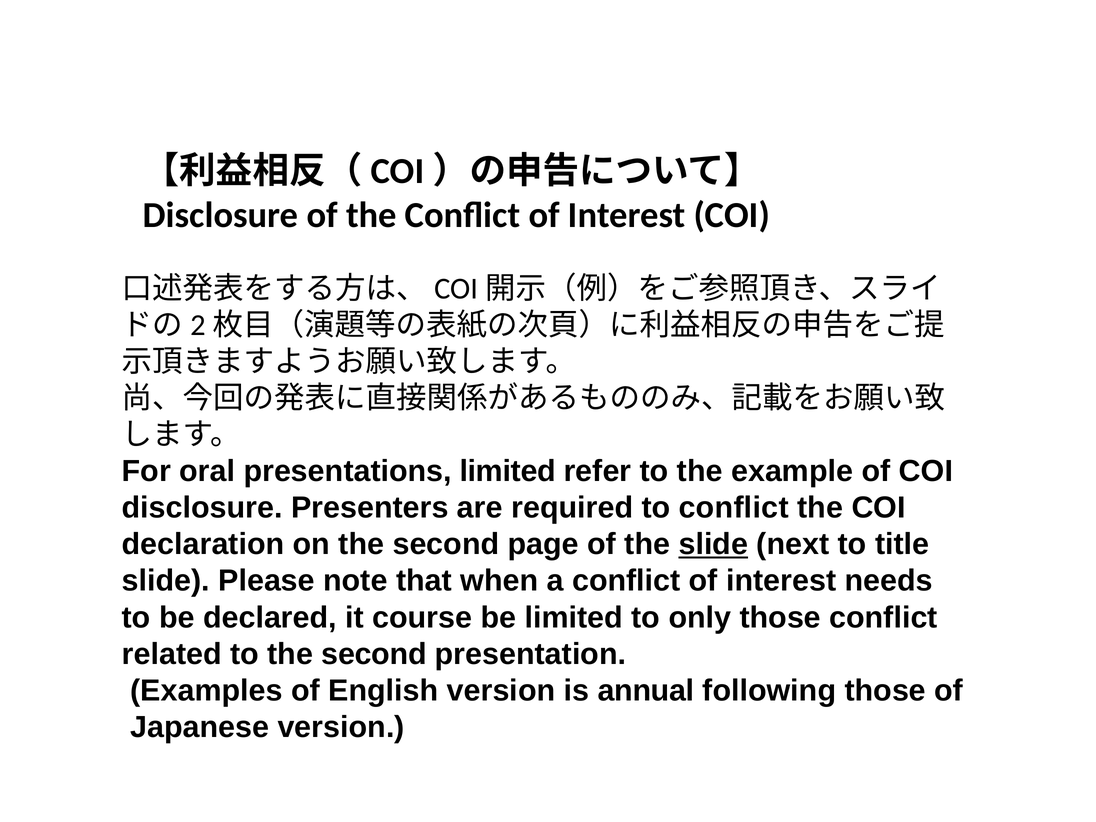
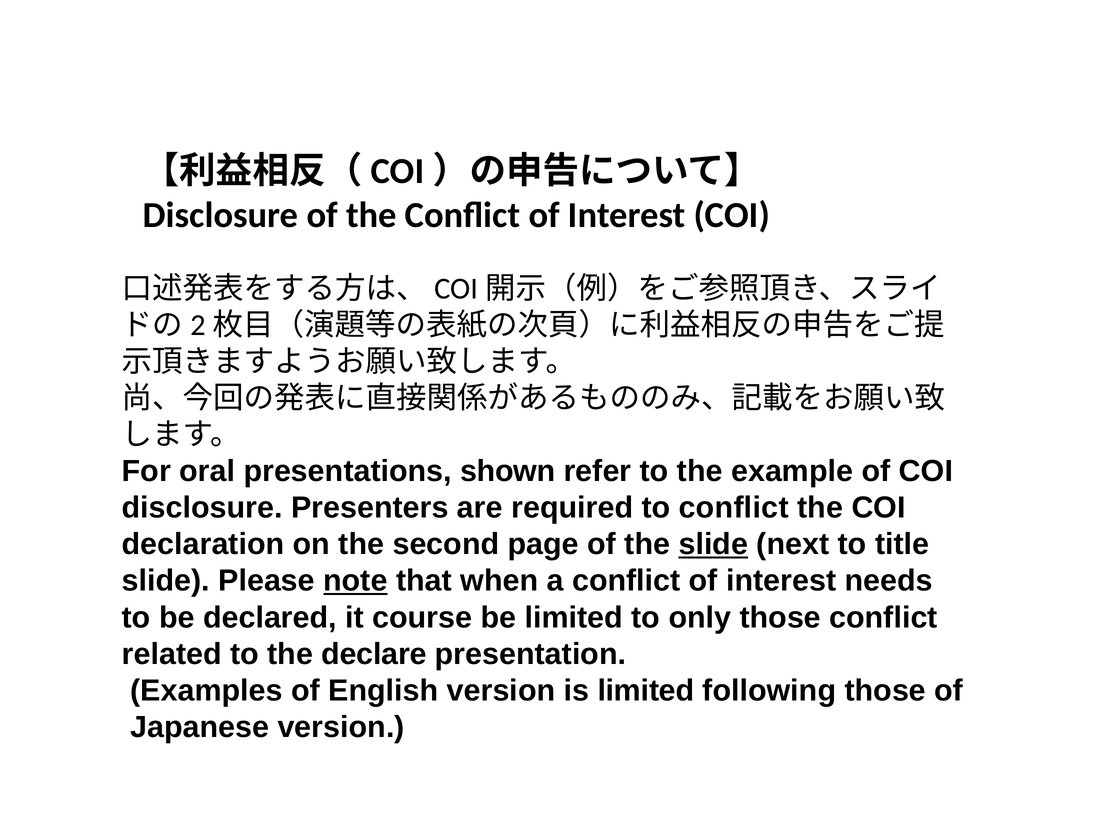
presentations limited: limited -> shown (508, 471)
note underline: none -> present (355, 581)
to the second: second -> declare (374, 654)
is annual: annual -> limited (646, 691)
